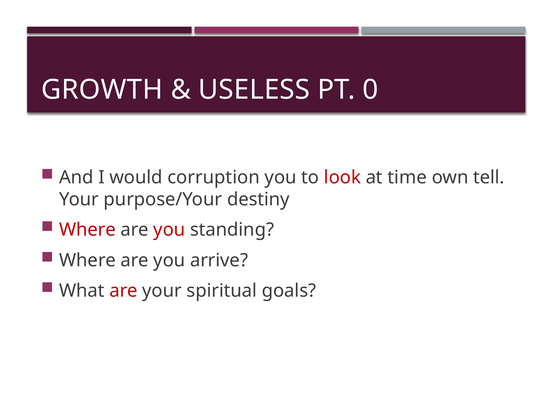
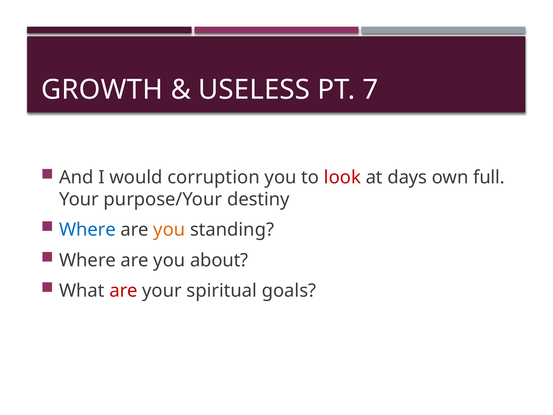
0: 0 -> 7 (370, 90)
time: time -> days (407, 177)
tell: tell -> full (489, 177)
Where colour: red -> blue (88, 230)
you colour: red -> orange (169, 230)
arrive: arrive -> about (219, 260)
